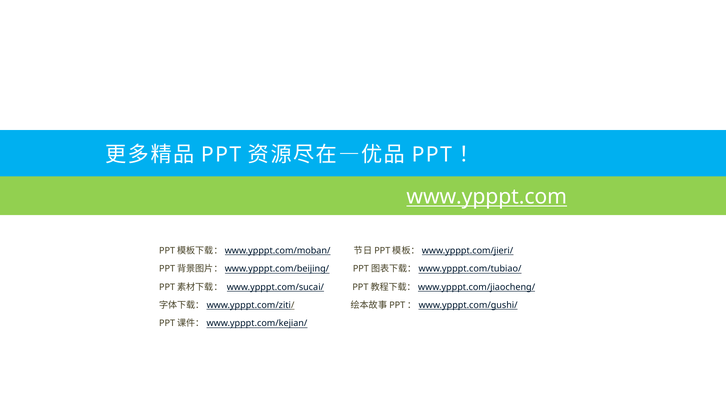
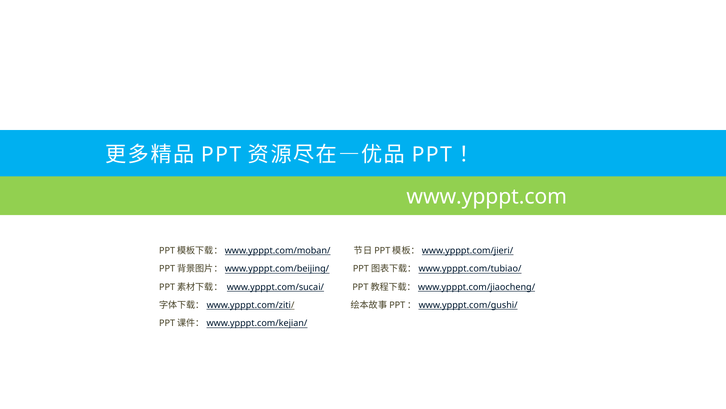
www.ypppt.com underline: present -> none (487, 197)
